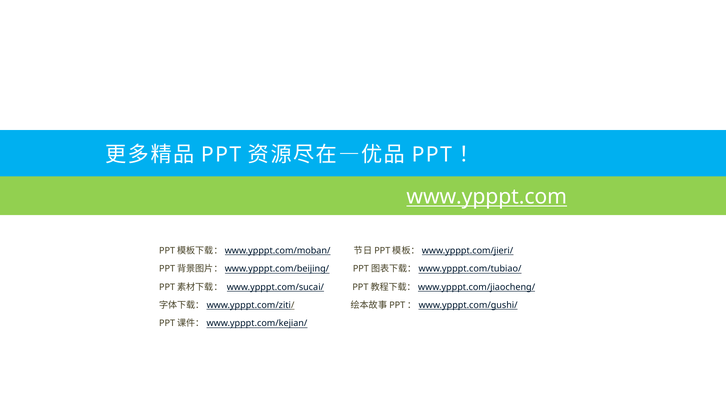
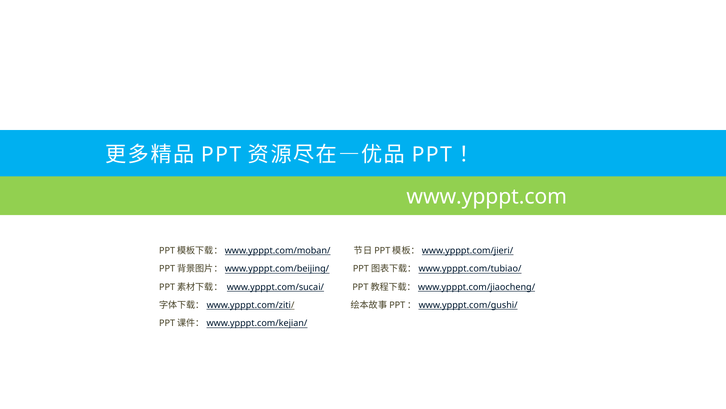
www.ypppt.com underline: present -> none (487, 197)
